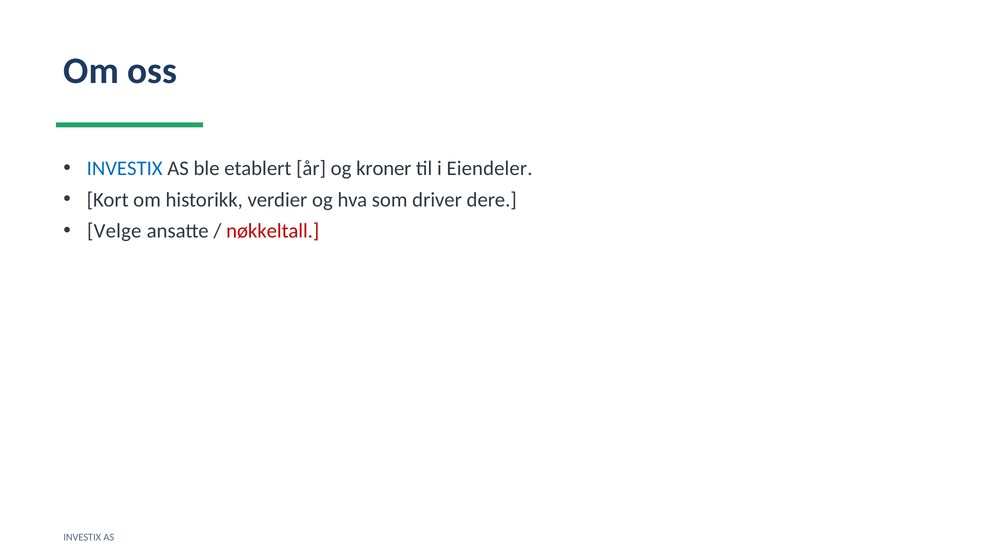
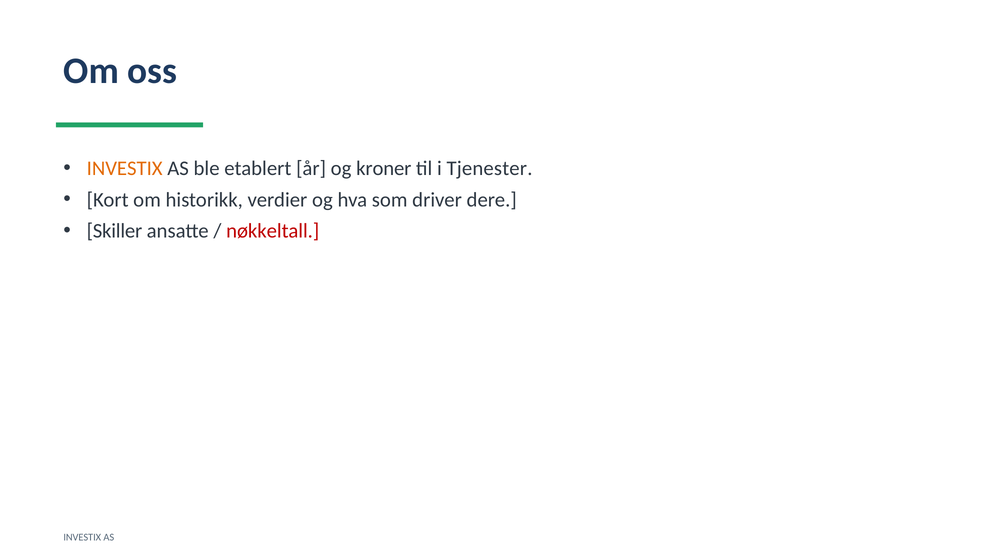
INVESTIX colour: blue -> orange (125, 169)
Eiendeler: Eiendeler -> Tjenester (490, 169)
Velge: Velge -> Skiller (114, 231)
